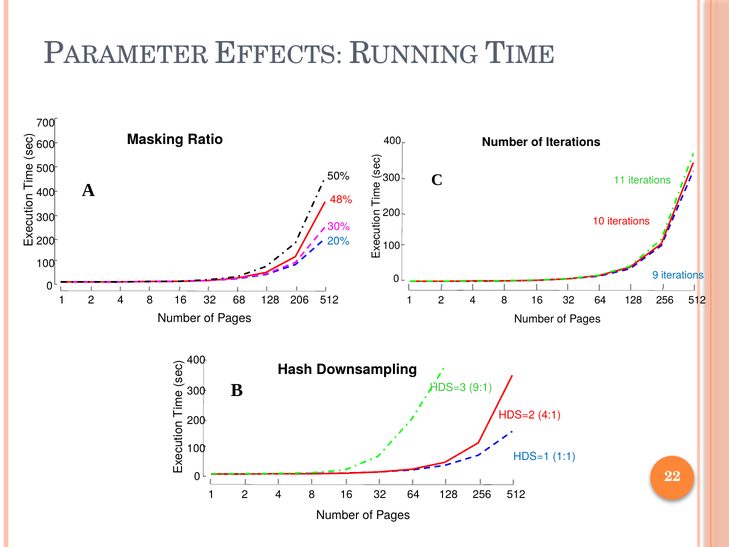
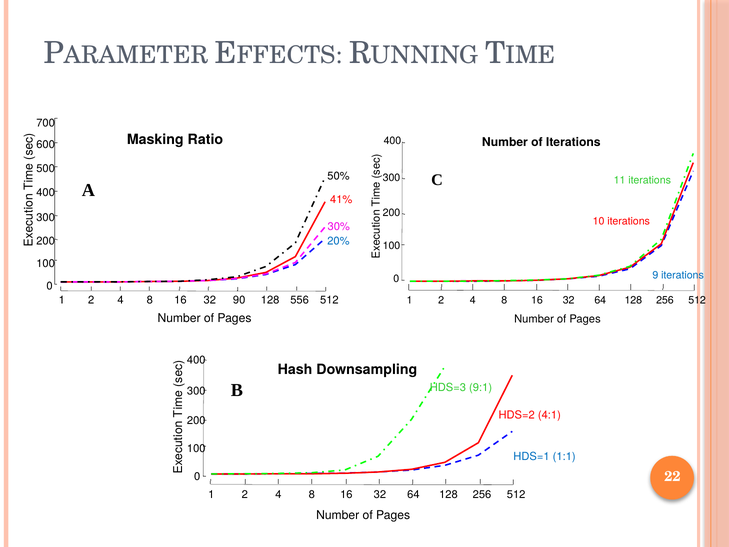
48%: 48% -> 41% (341, 199)
68: 68 -> 90 (239, 300)
206: 206 -> 556 (300, 300)
